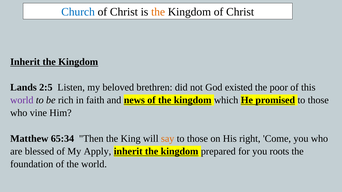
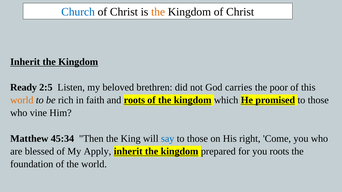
Lands: Lands -> Ready (24, 88)
existed: existed -> carries (239, 88)
world colour: purple -> orange (22, 100)
and news: news -> roots (134, 100)
65:34: 65:34 -> 45:34 (62, 139)
say colour: orange -> blue (168, 139)
